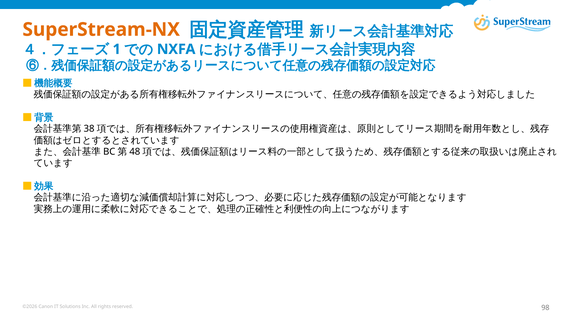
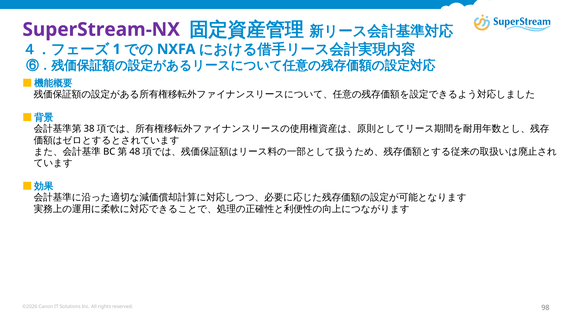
SuperStream-NX colour: orange -> purple (101, 30)
